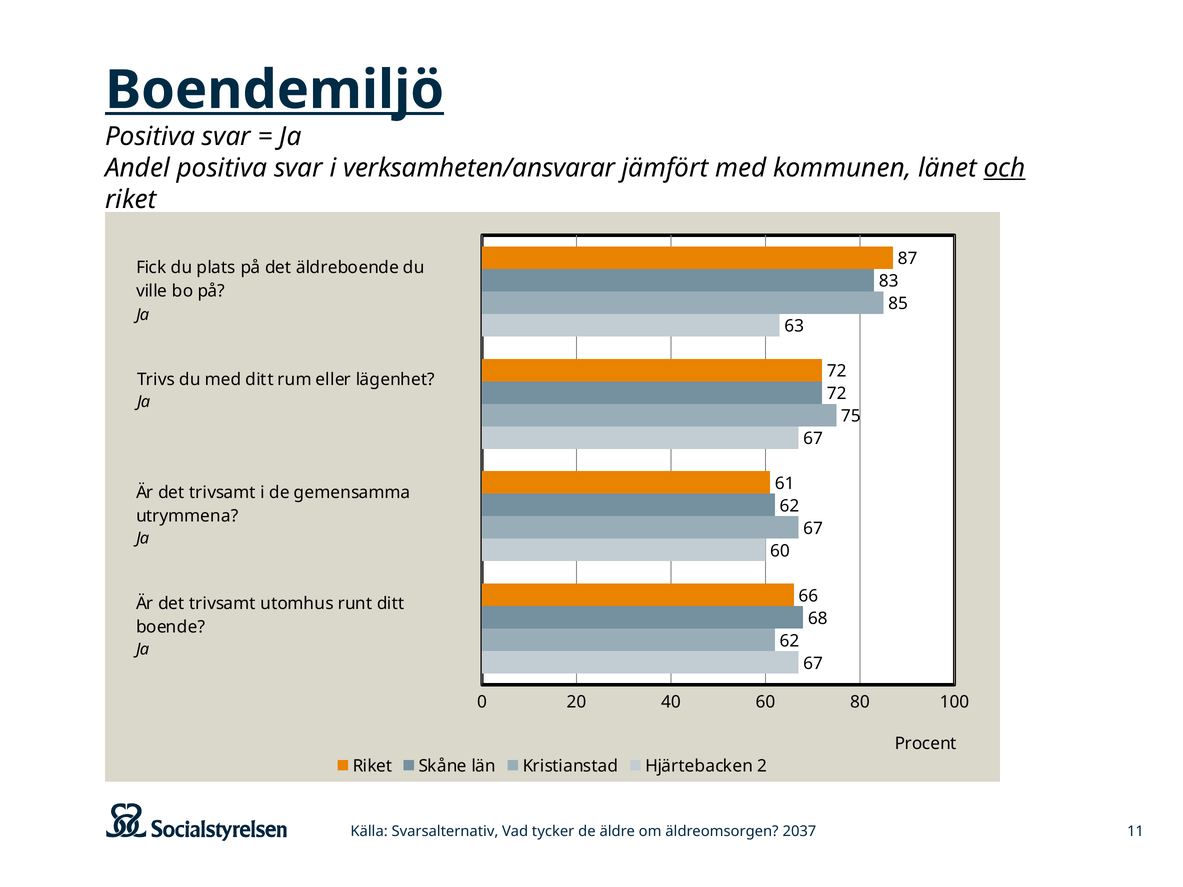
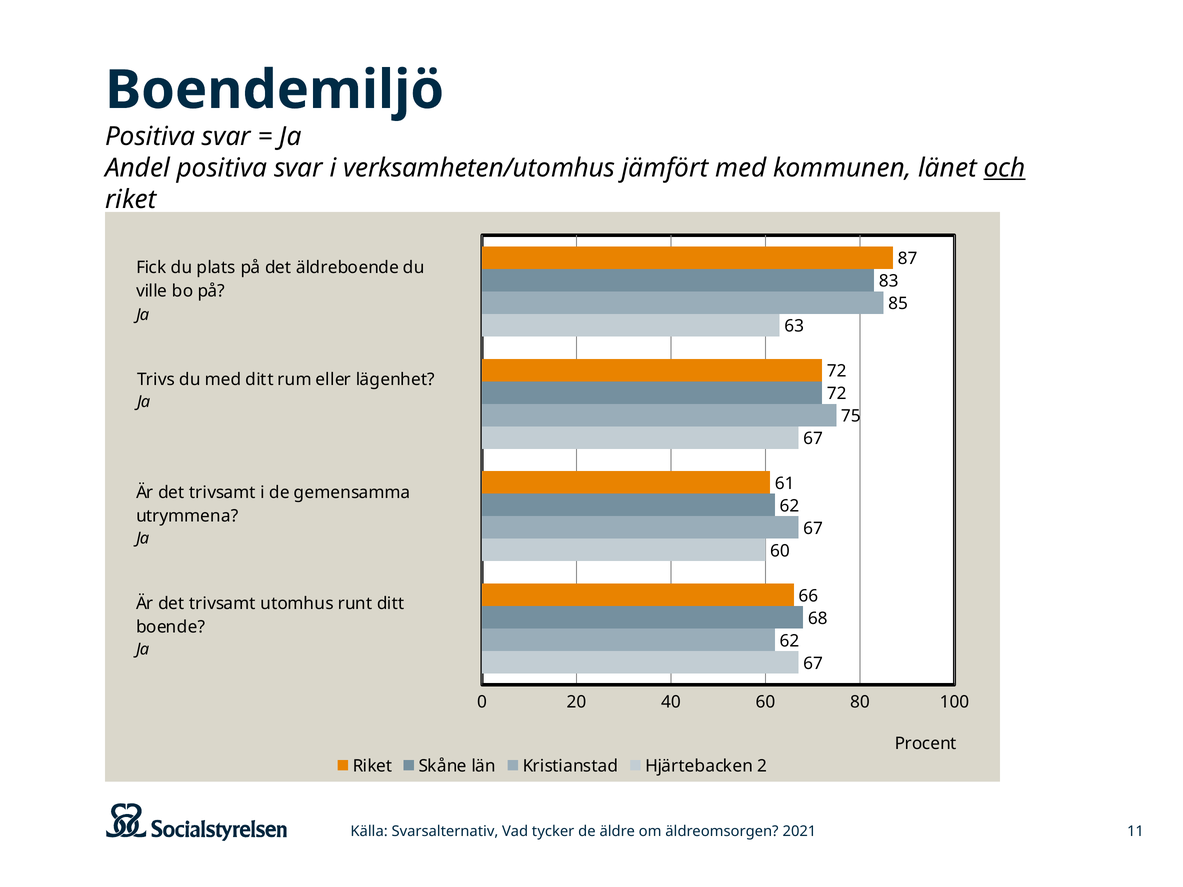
Boendemiljö underline: present -> none (275, 90)
verksamheten/ansvarar: verksamheten/ansvarar -> verksamheten/utomhus (479, 168)
2037: 2037 -> 2021 (799, 832)
